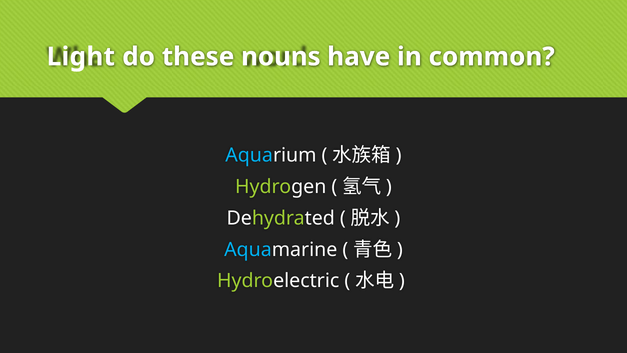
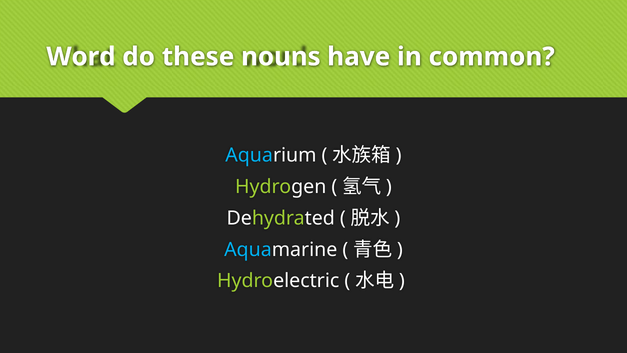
Light: Light -> Word (81, 57)
